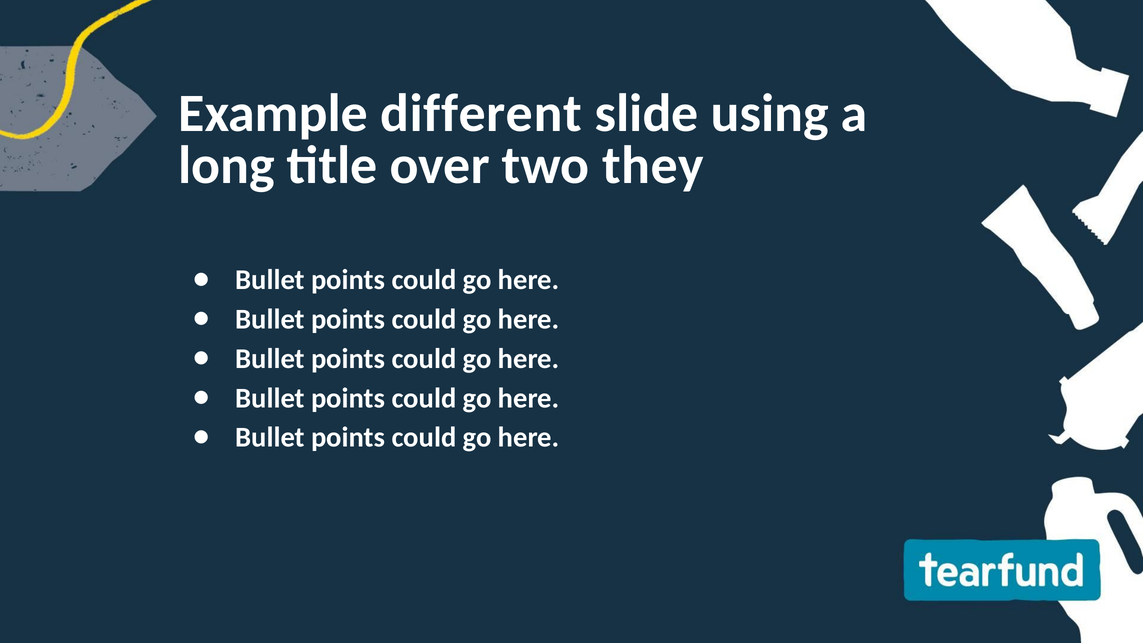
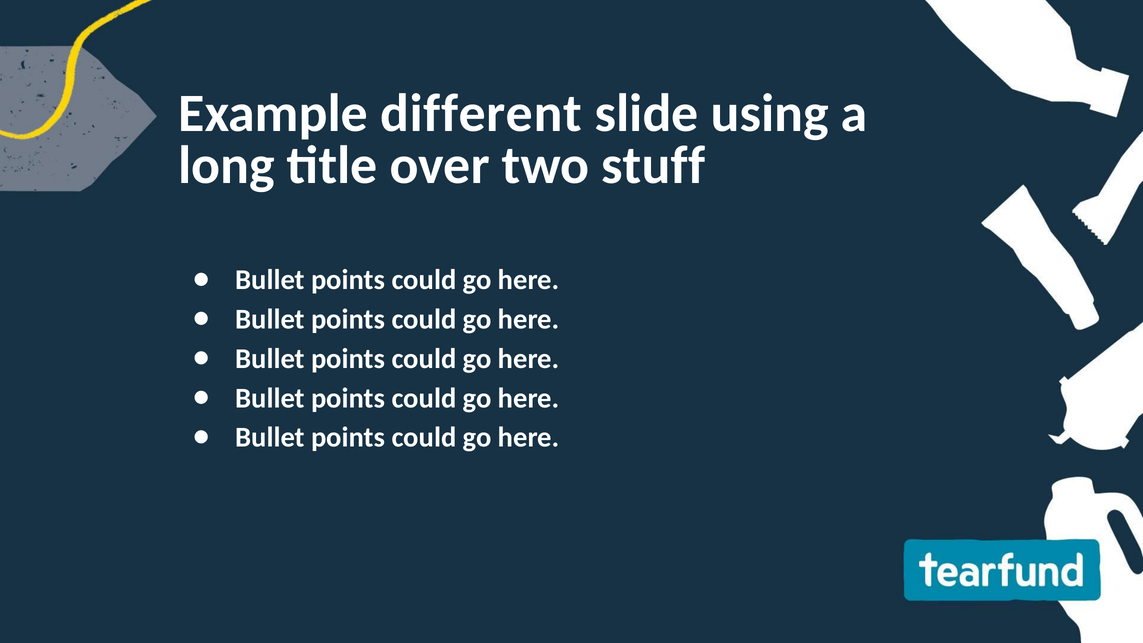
they: they -> stuff (653, 165)
